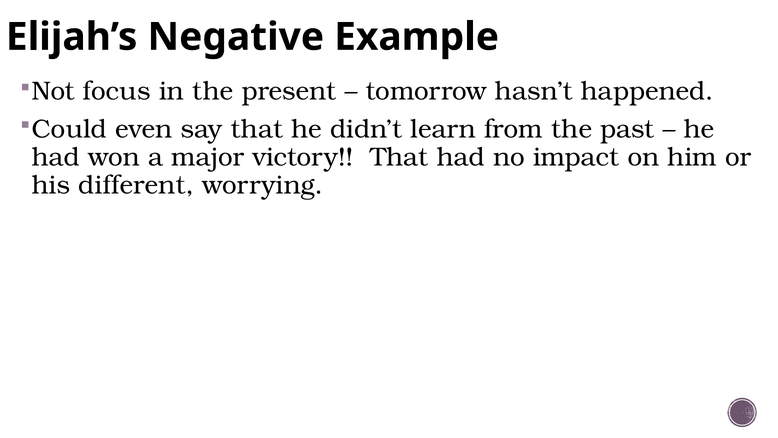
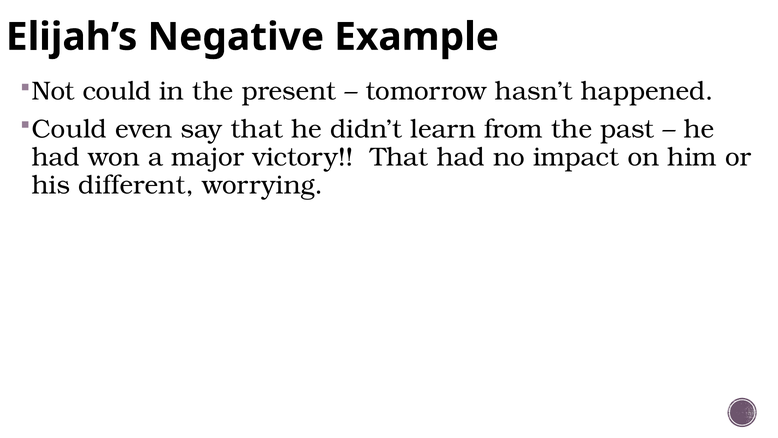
focus: focus -> could (117, 91)
